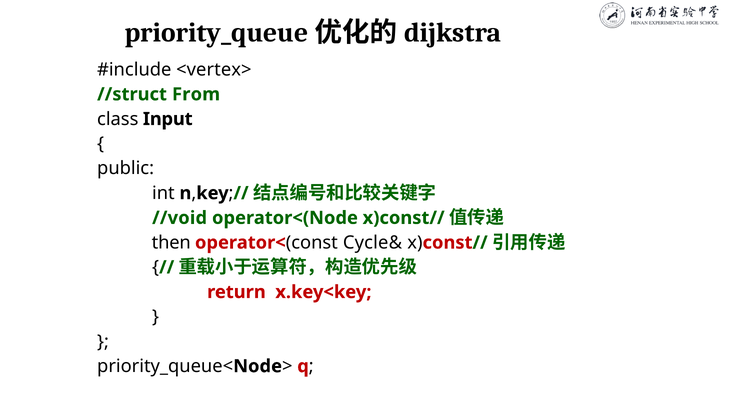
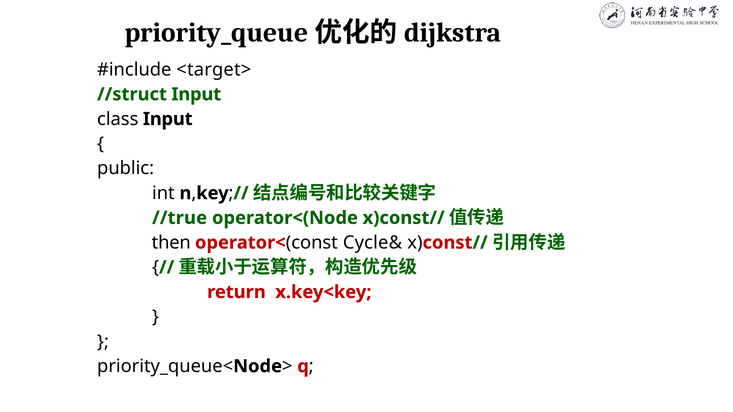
<vertex>: <vertex> -> <target> (214, 70)
//struct From: From -> Input (196, 94)
//void: //void -> //true (180, 218)
